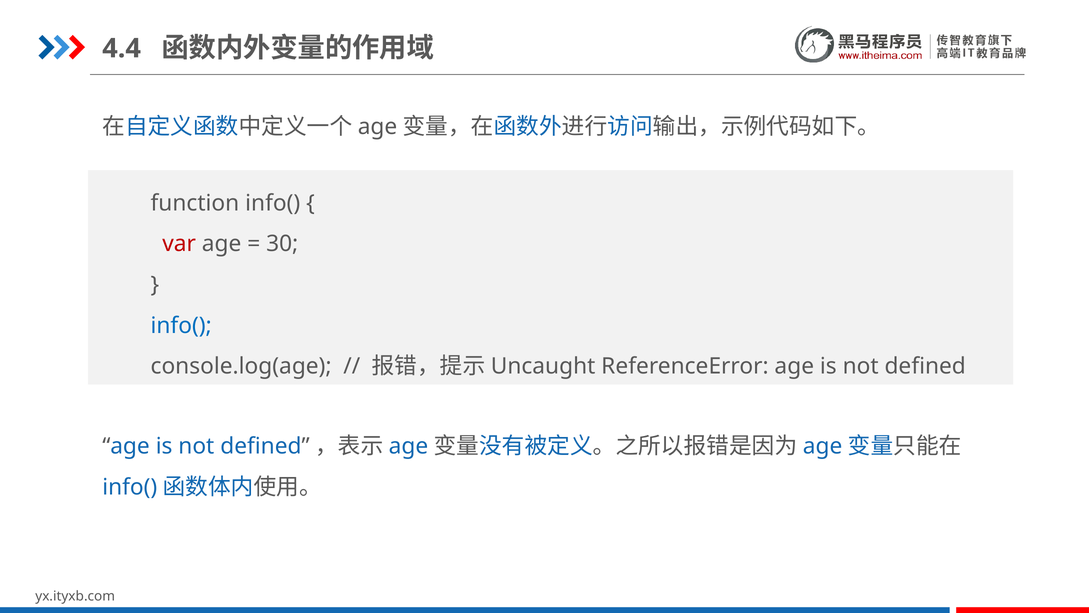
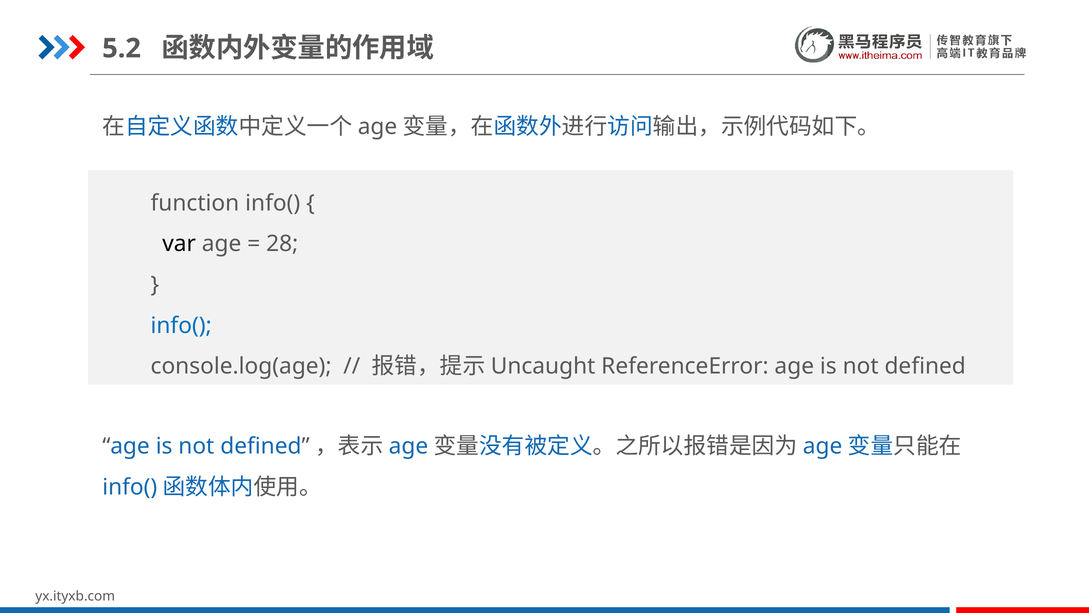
4.4: 4.4 -> 5.2 (122, 48)
var colour: red -> black (179, 244)
30: 30 -> 28 (282, 244)
